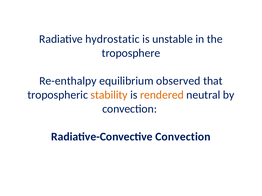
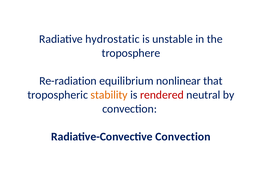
Re-enthalpy: Re-enthalpy -> Re-radiation (68, 81)
observed: observed -> nonlinear (178, 81)
rendered colour: orange -> red (162, 95)
